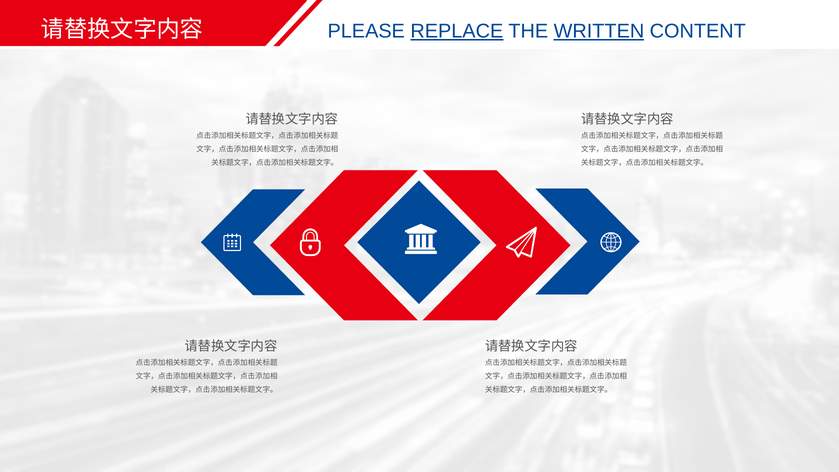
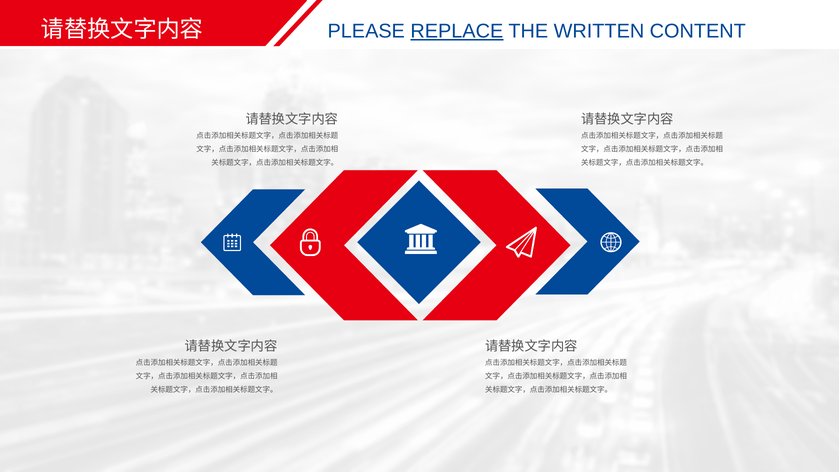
WRITTEN underline: present -> none (599, 31)
